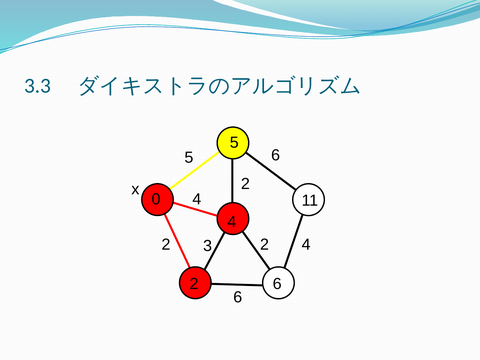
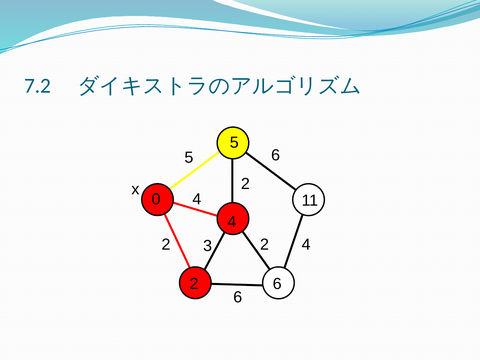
3.3: 3.3 -> 7.2 (37, 86)
